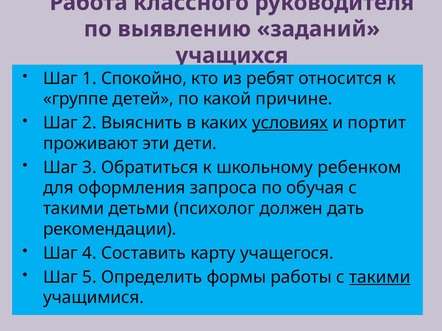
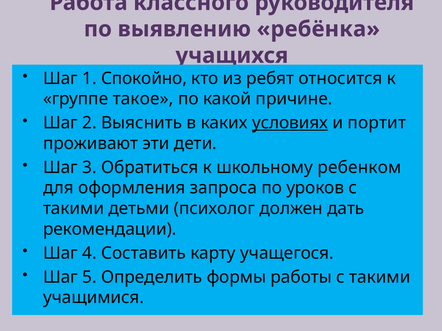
заданий: заданий -> ребёнка (318, 29)
детей: детей -> такое (143, 99)
обучая: обучая -> уроков (315, 188)
такими underline: present -> none (380, 278)
